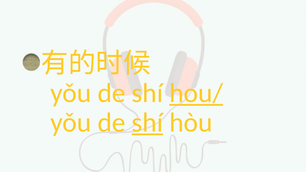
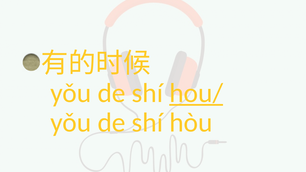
shí underline: present -> none (147, 123)
